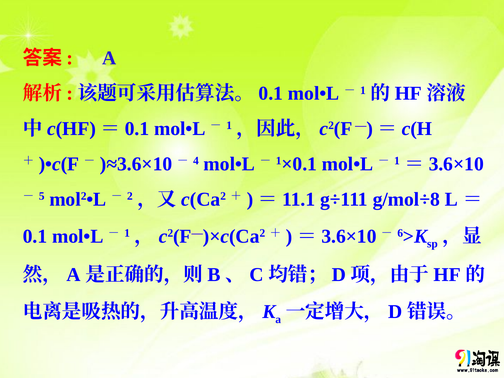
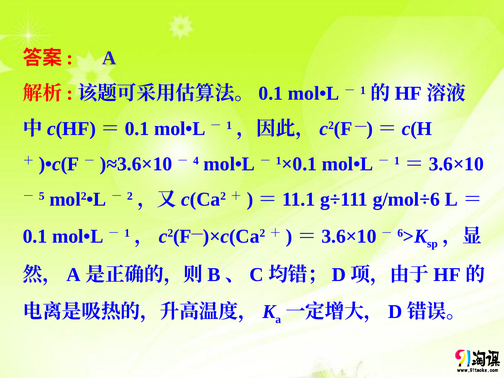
g/mol÷8: g/mol÷8 -> g/mol÷6 (406, 199)
